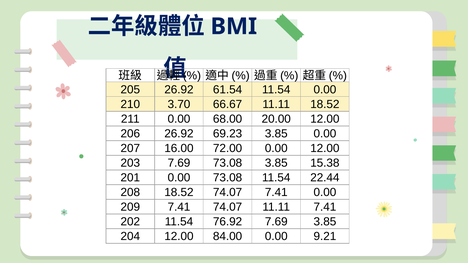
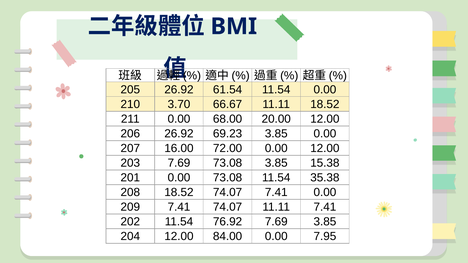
22.44: 22.44 -> 35.38 (325, 178)
9.21: 9.21 -> 7.95 (325, 237)
